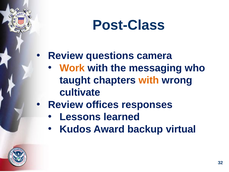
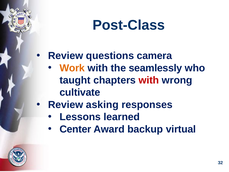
messaging: messaging -> seamlessly (155, 68)
with colour: orange -> red (149, 80)
offices: offices -> asking (102, 105)
Kudos: Kudos -> Center (75, 129)
